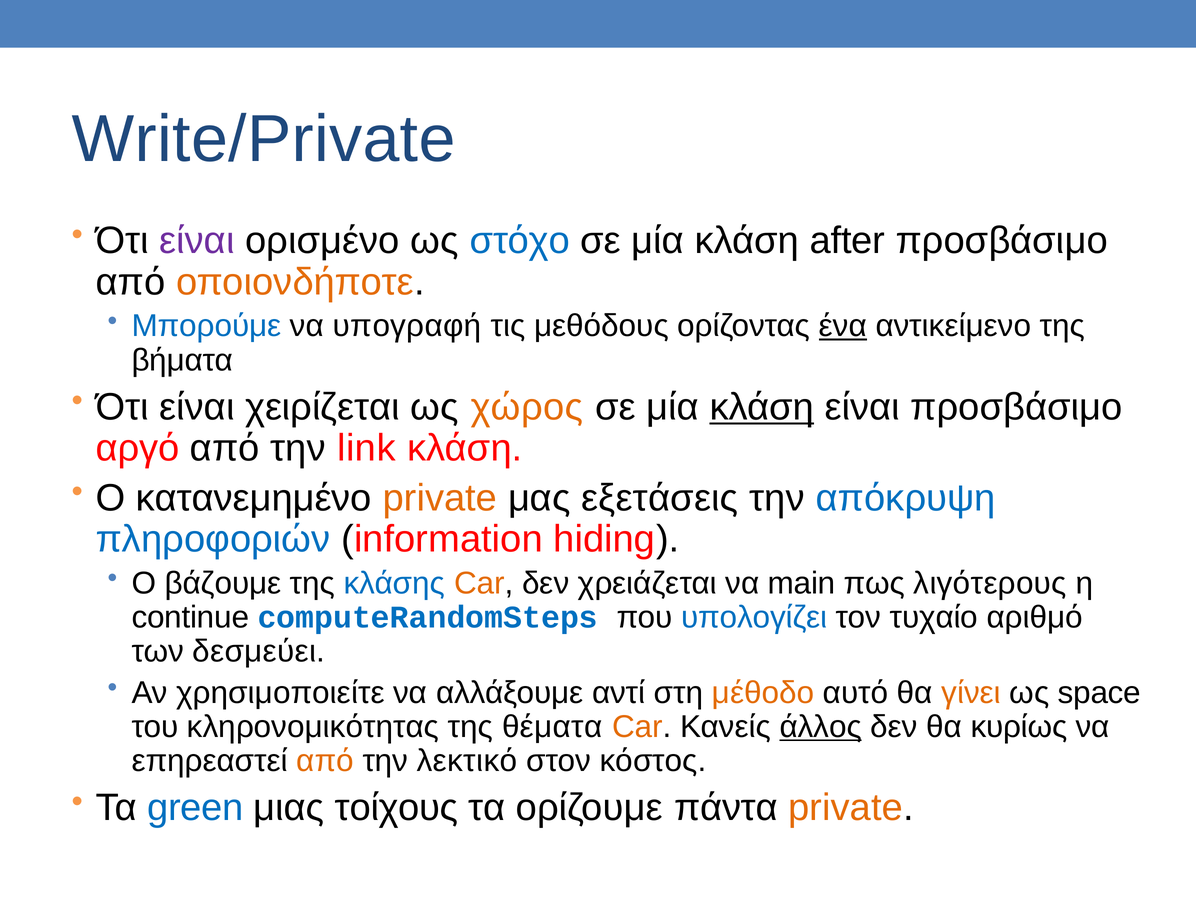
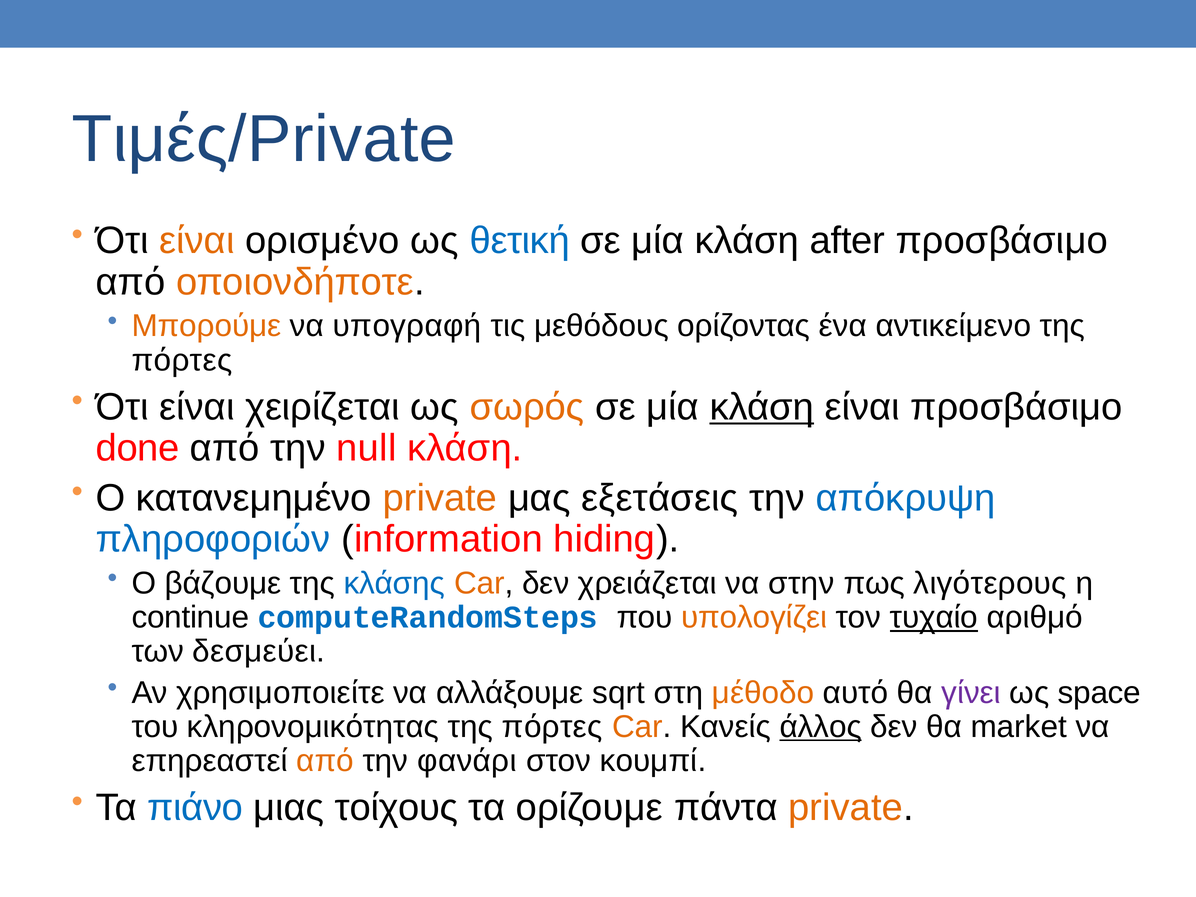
Write/Private: Write/Private -> Τιμές/Private (264, 139)
είναι colour: purple -> orange (197, 241)
στόχο: στόχο -> θετική (520, 241)
Μπορούμε colour: blue -> orange (206, 326)
ένα underline: present -> none (843, 326)
βήματα: βήματα -> πόρτες (182, 360)
χώρος: χώρος -> σωρός (527, 407)
αργό: αργό -> done (138, 448)
link: link -> null (366, 448)
main: main -> στην (801, 583)
υπολογίζει colour: blue -> orange (754, 617)
τυχαίο underline: none -> present (934, 617)
αντί: αντί -> sqrt (619, 693)
γίνει colour: orange -> purple (971, 693)
θέματα: θέματα -> πόρτες (552, 727)
κυρίως: κυρίως -> market (1019, 727)
λεκτικό: λεκτικό -> φανάρι (467, 761)
κόστος: κόστος -> κουμπί (653, 761)
green: green -> πιάνο (195, 808)
